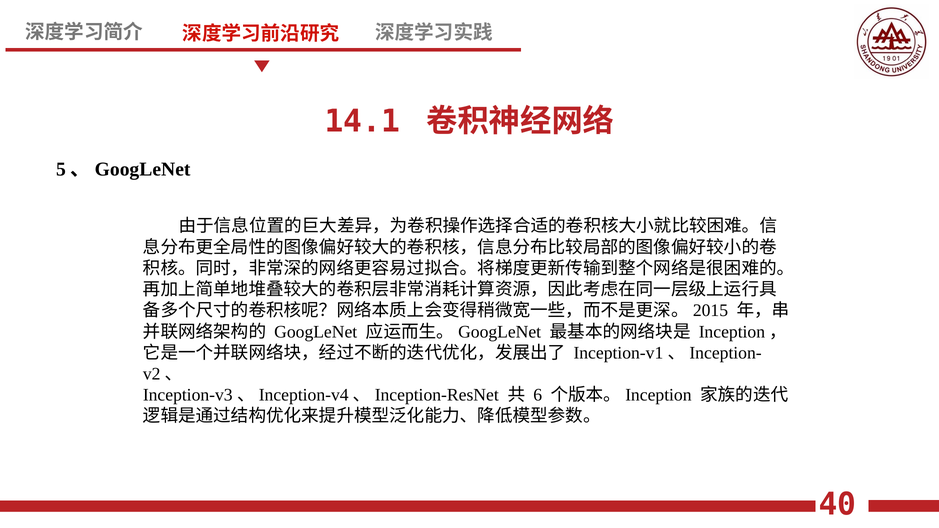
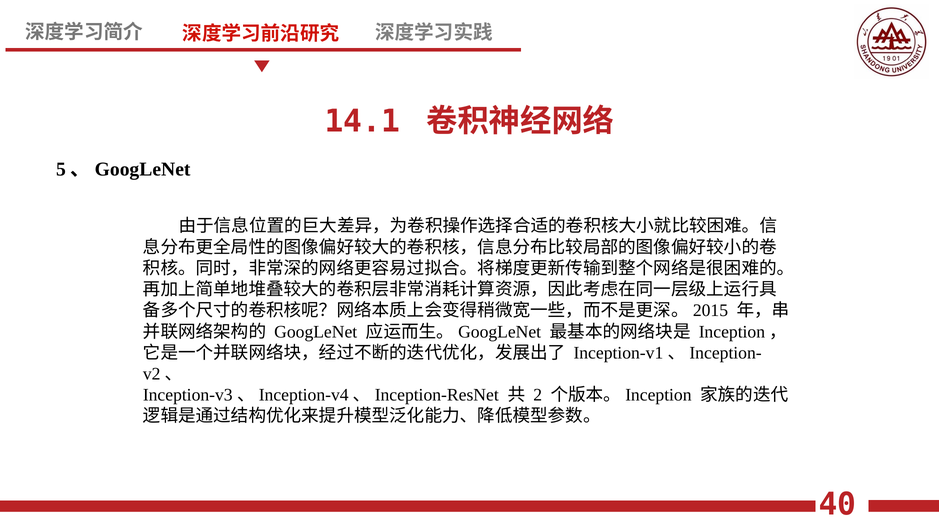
6: 6 -> 2 (538, 395)
